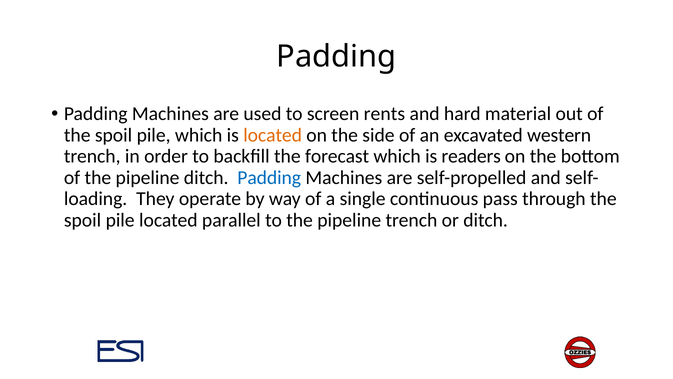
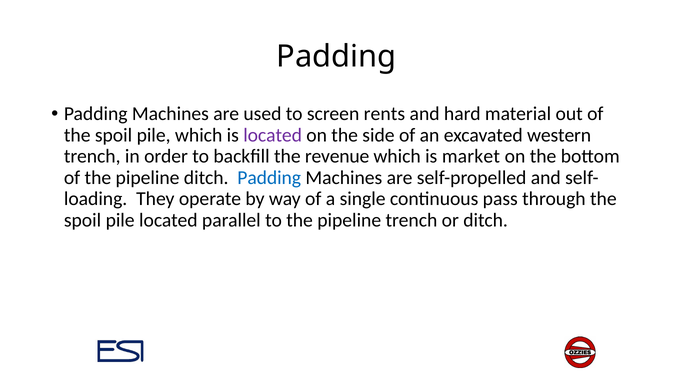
located colour: orange -> purple (273, 135)
forecast: forecast -> revenue (337, 156)
readers: readers -> market (471, 156)
